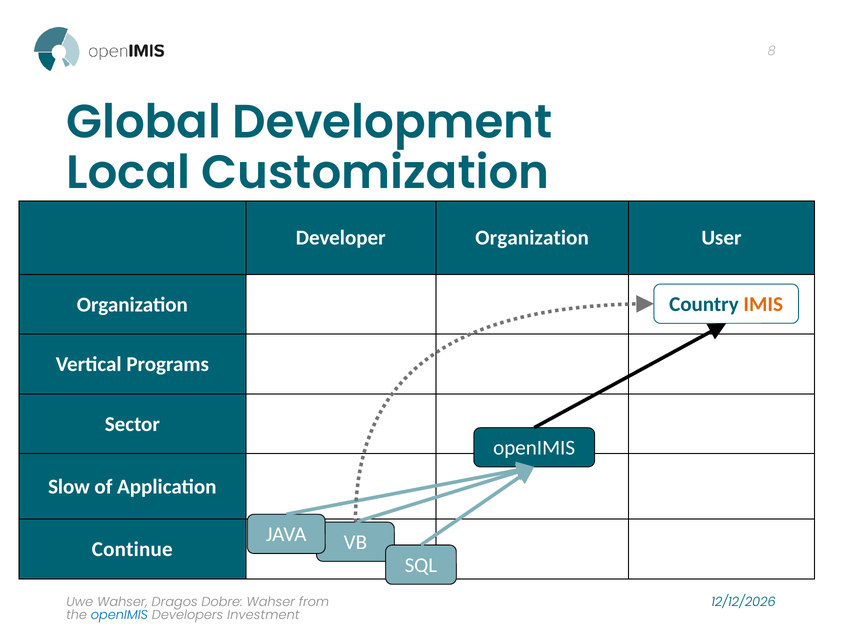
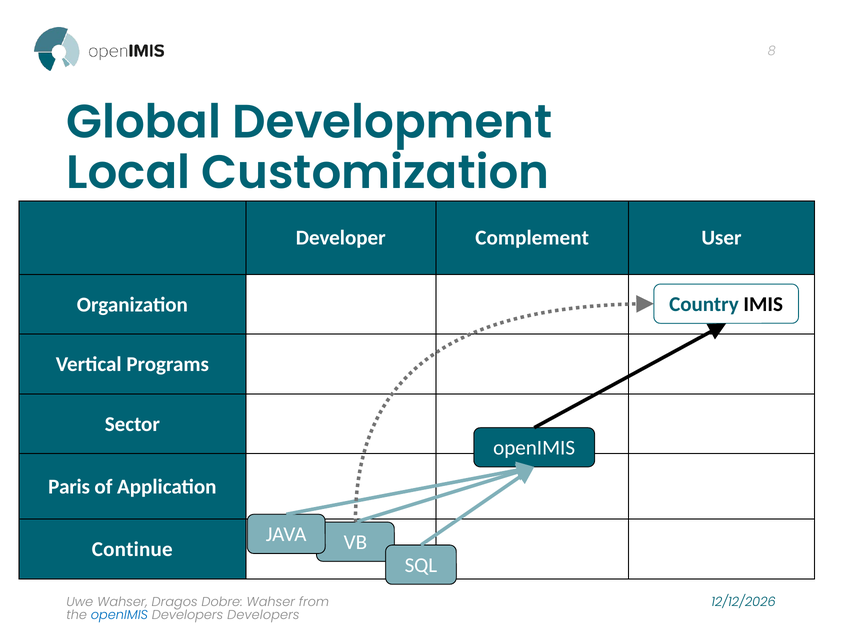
Developer Organization: Organization -> Complement (532, 238)
IMIS colour: orange -> black (763, 304)
Slow: Slow -> Paris (69, 486)
Developers Investment: Investment -> Developers (263, 615)
